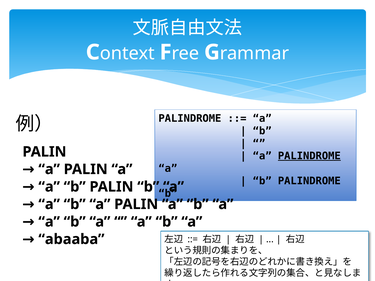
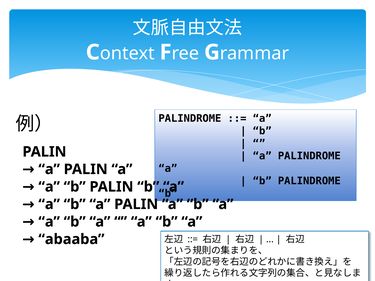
PALINDROME underline: present -> none (309, 156)
